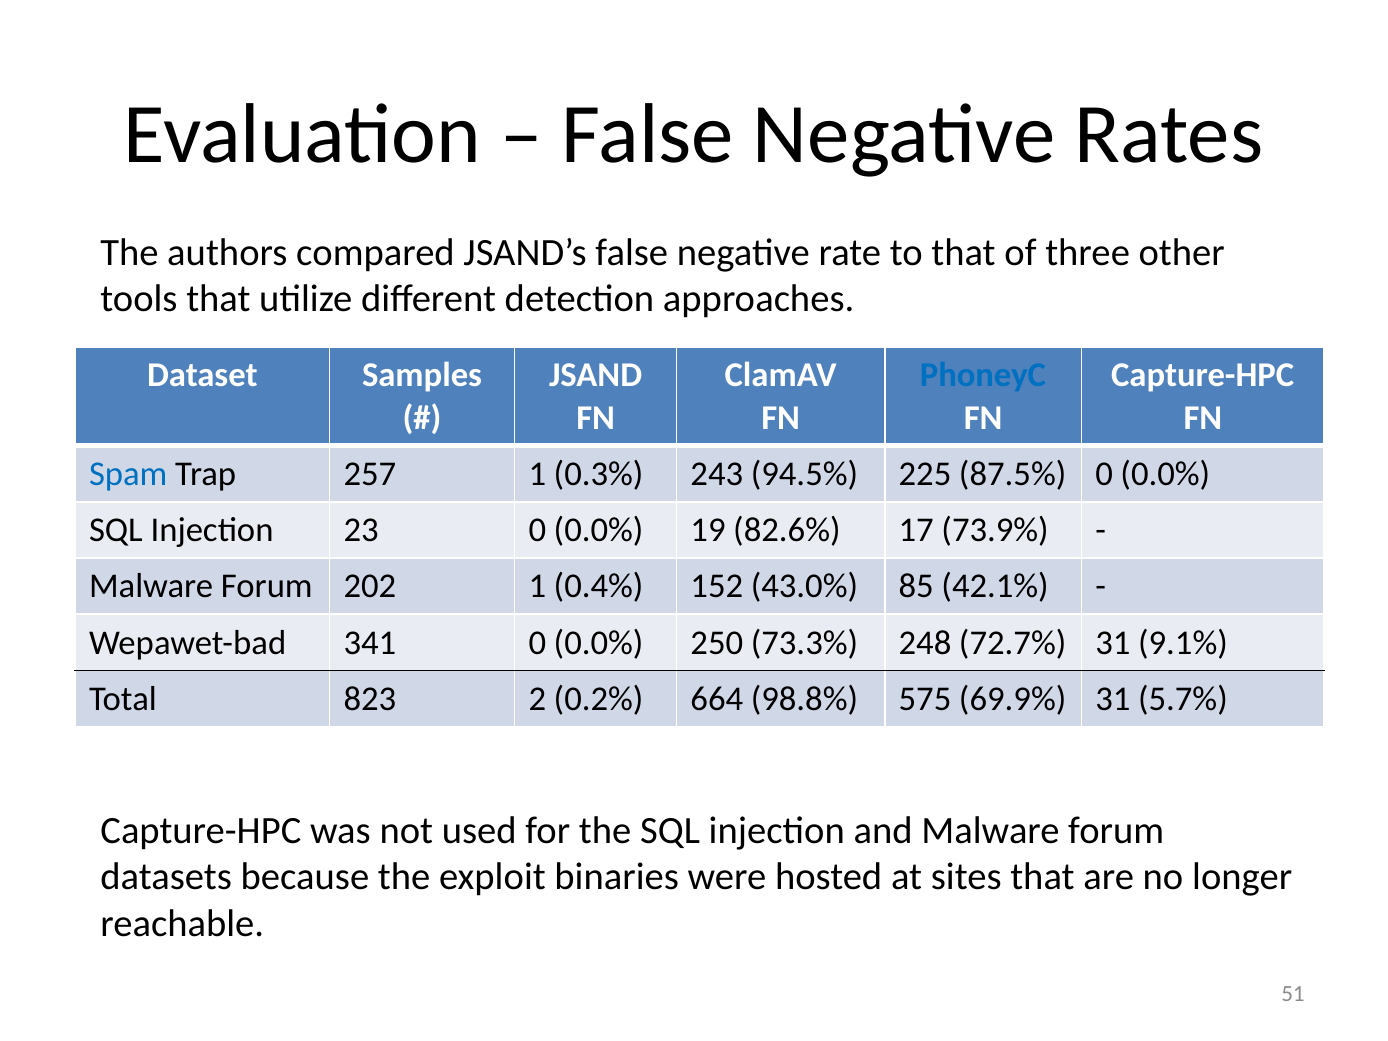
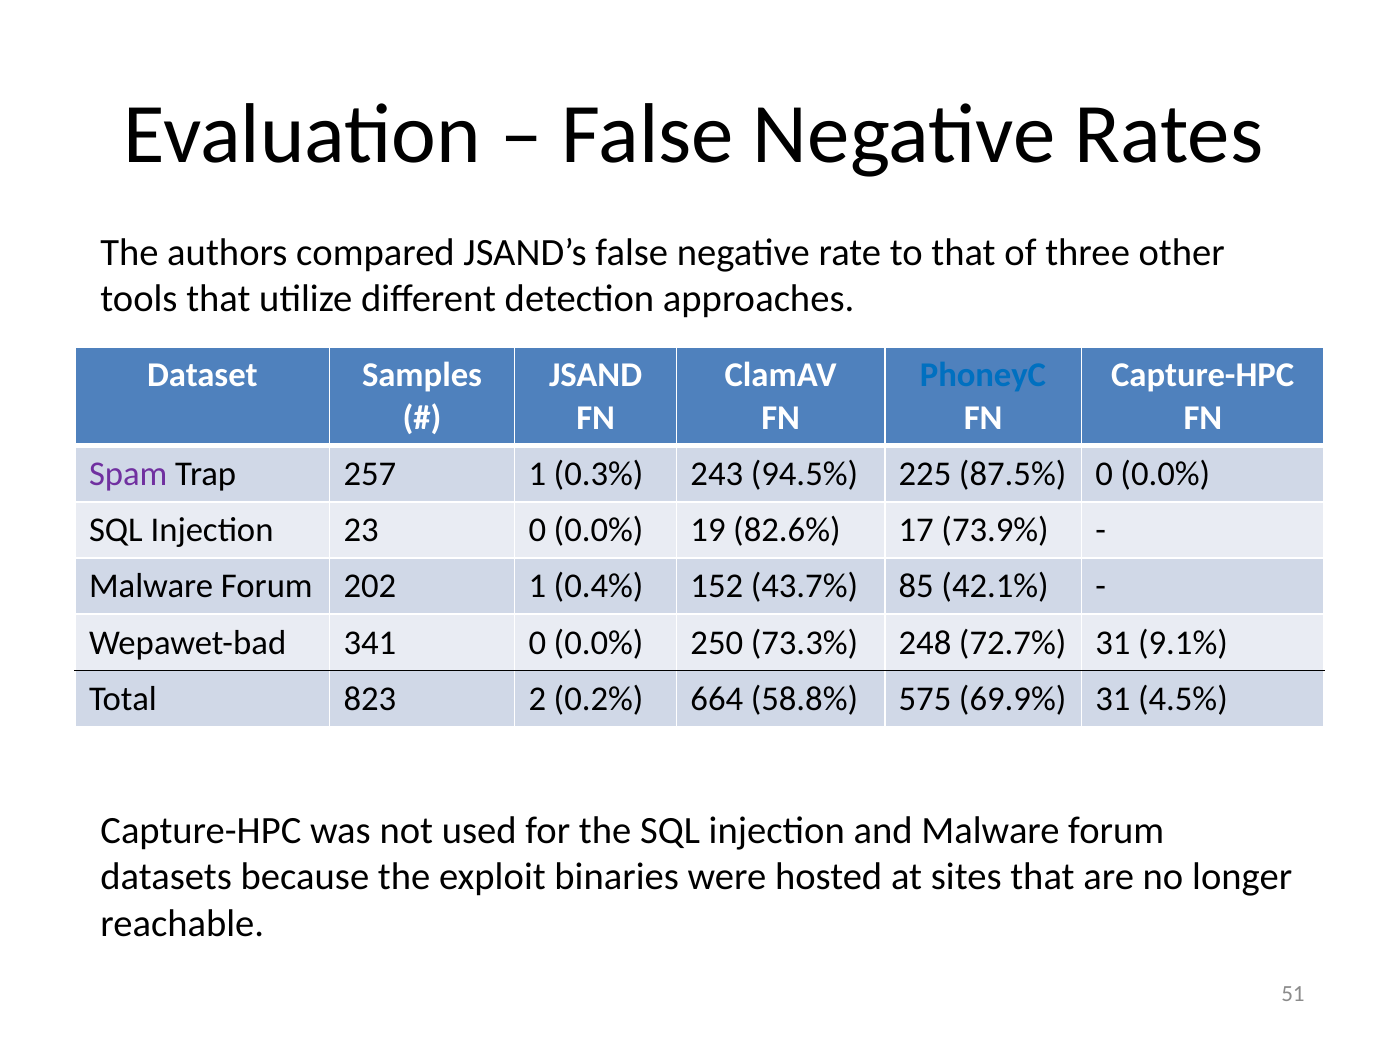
Spam colour: blue -> purple (128, 474)
43.0%: 43.0% -> 43.7% (804, 586)
98.8%: 98.8% -> 58.8% (804, 699)
5.7%: 5.7% -> 4.5% (1183, 699)
